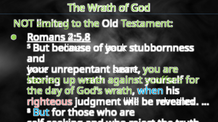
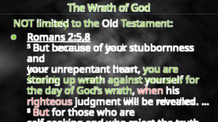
storing: storing -> closely (53, 24)
4:5,8: 4:5,8 -> 7:5,8 (79, 37)
But holiness: holiness -> remains (71, 48)
same: same -> them (126, 70)
heaven: heaven -> friends (44, 81)
against scoffers: scoffers -> remains (164, 81)
when colour: light blue -> pink (150, 91)
But colour: light blue -> pink (41, 113)
